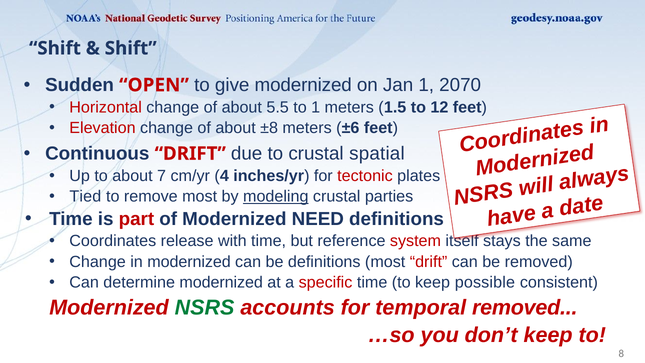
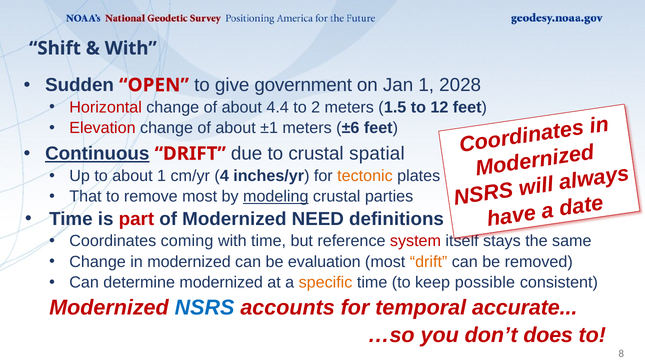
Shift: Shift -> With (131, 48)
give modernized: modernized -> government (303, 85)
2070: 2070 -> 2028 (460, 85)
5.5: 5.5 -> 4.4 (278, 107)
to 1: 1 -> 2 (316, 107)
±8: ±8 -> ±1 (269, 128)
Continuous underline: none -> present (97, 154)
about 7: 7 -> 1 (162, 176)
tectonic colour: red -> orange (365, 176)
Tied: Tied -> That (85, 197)
release: release -> coming (187, 241)
be definitions: definitions -> evaluation (324, 262)
drift colour: red -> orange (429, 262)
specific colour: red -> orange (326, 282)
NSRS colour: green -> blue (205, 307)
temporal removed: removed -> accurate (525, 307)
don’t keep: keep -> does (548, 335)
